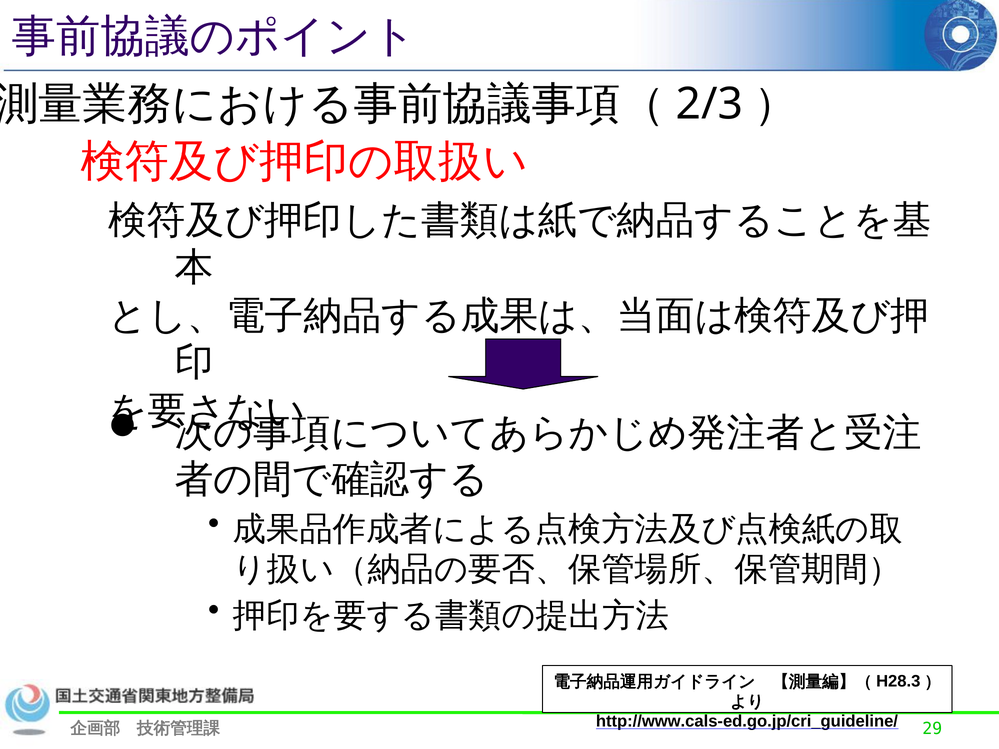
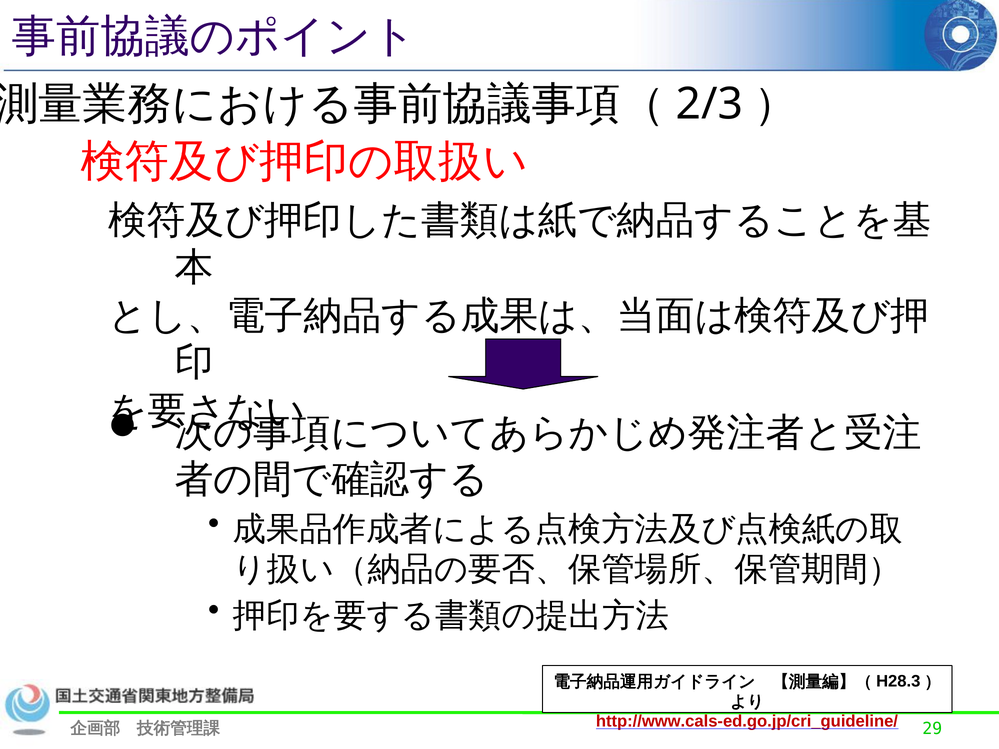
http://www.cals-ed.go.jp/cri_guideline/ colour: black -> red (747, 722)
